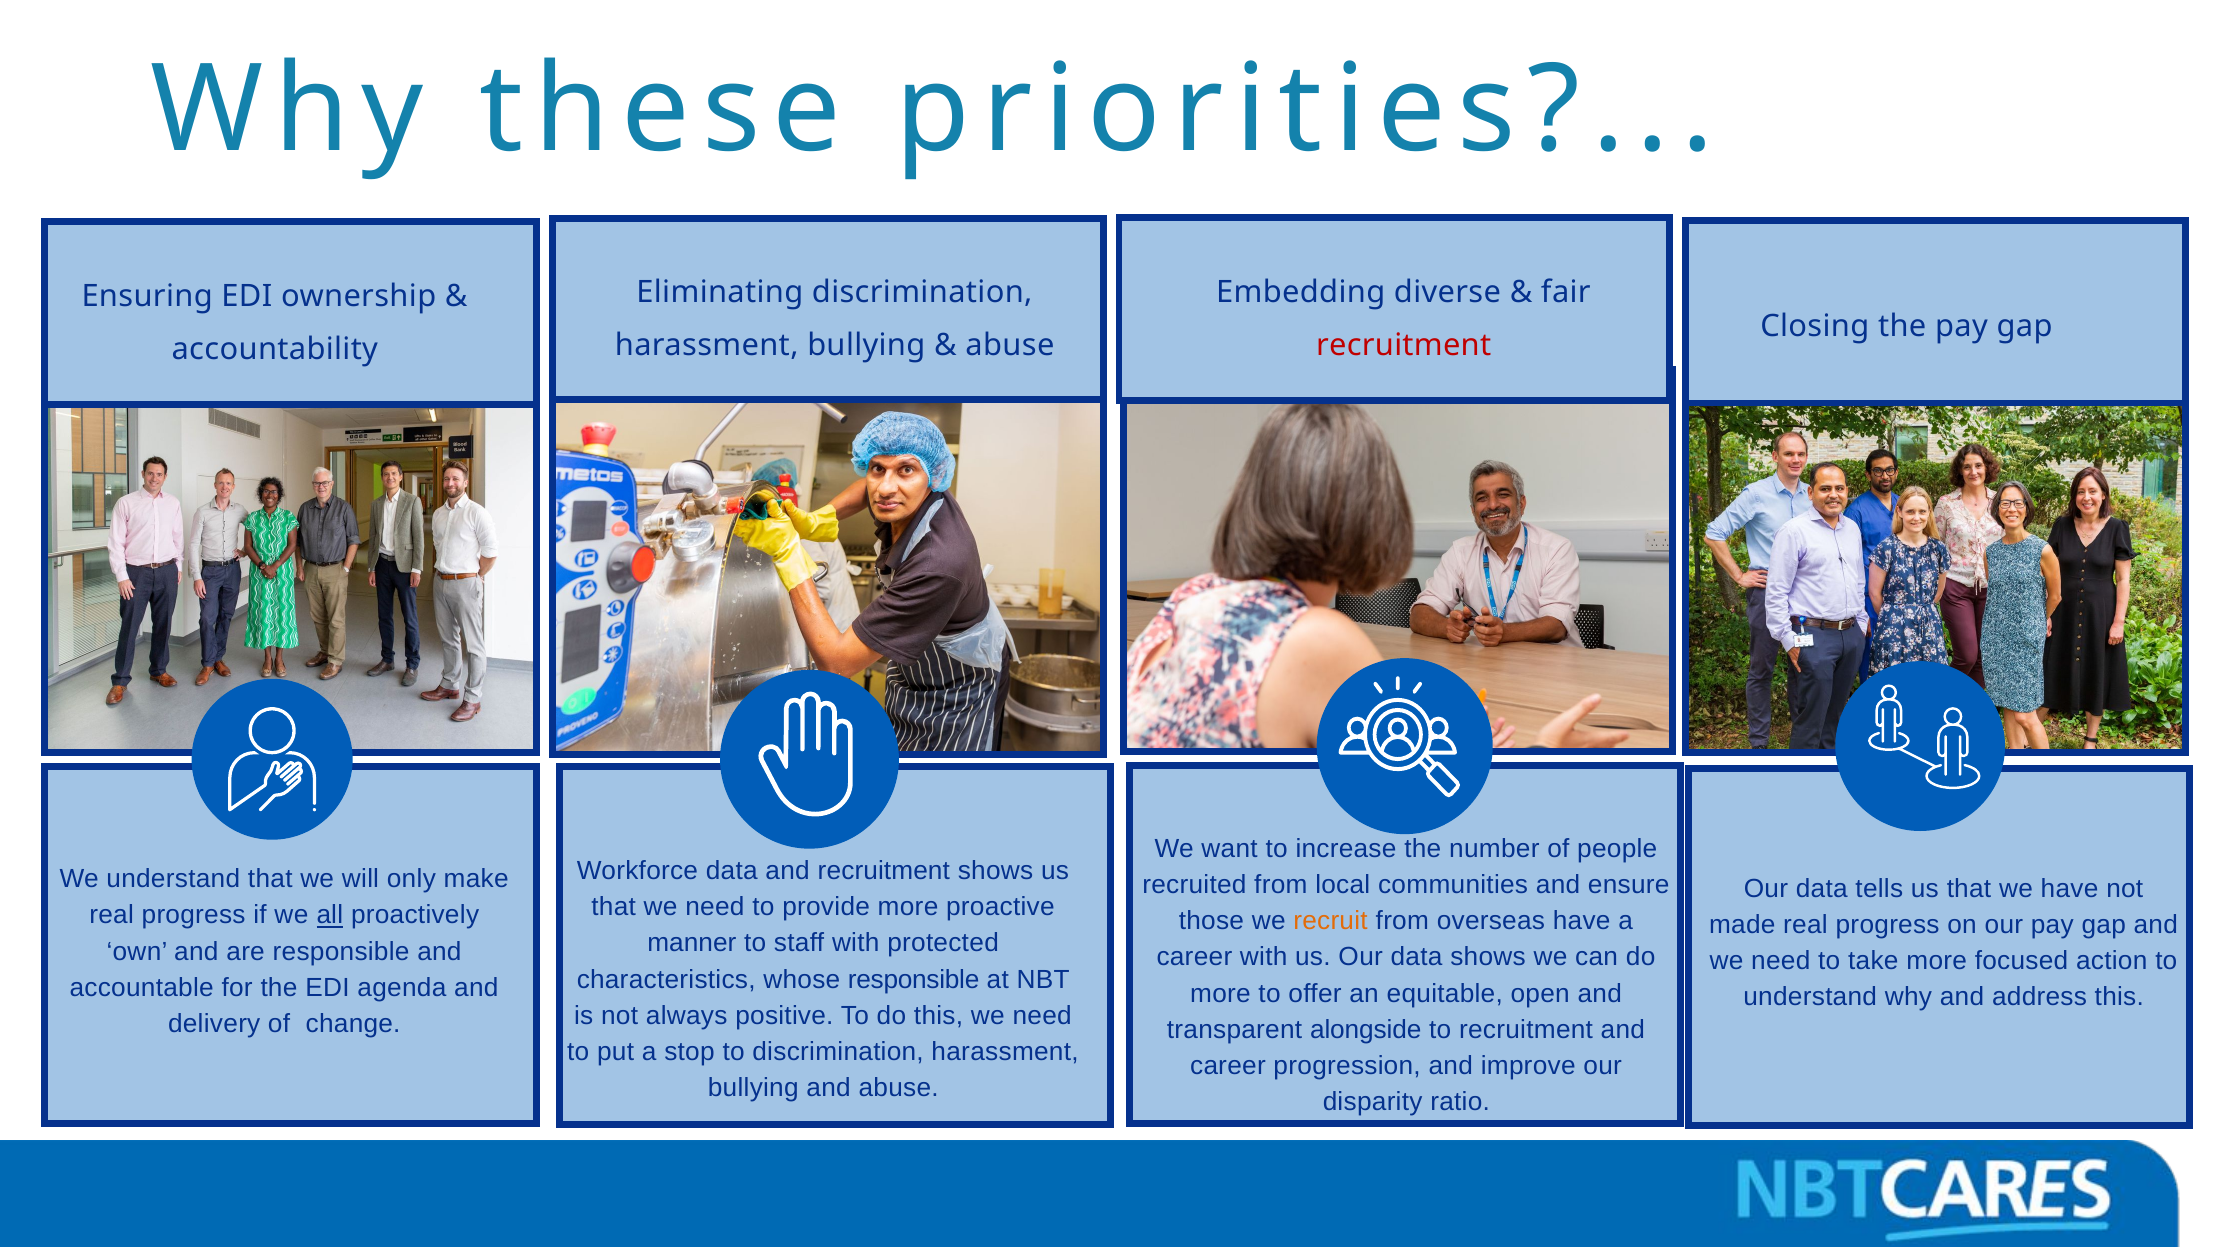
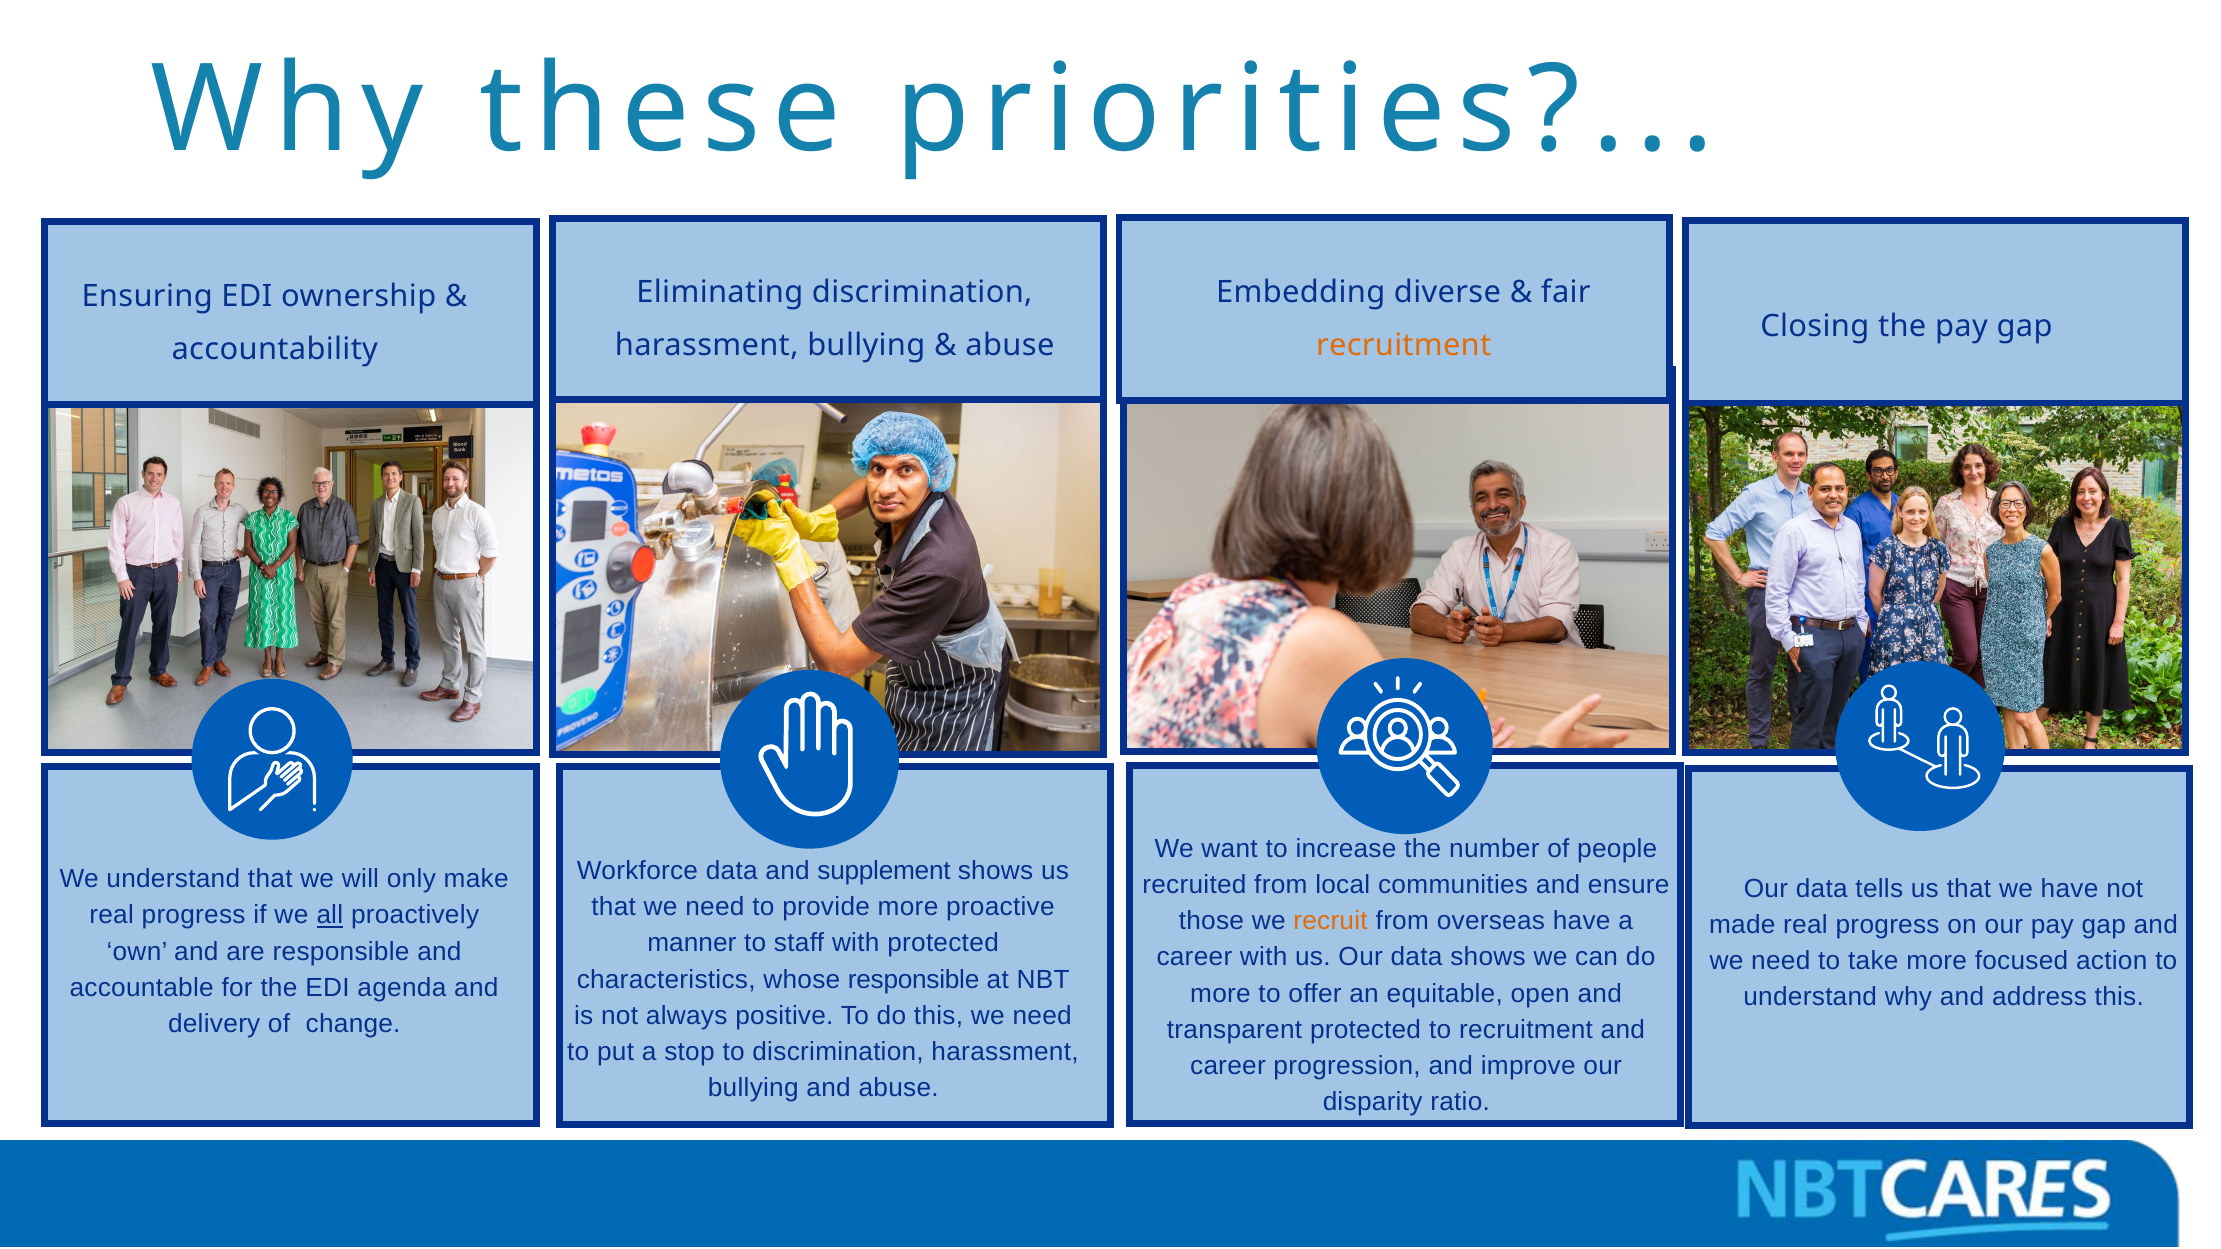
recruitment colour: red -> orange (1404, 345)
and recruitment: recruitment -> supplement (884, 871)
transparent alongside: alongside -> protected (1366, 1030)
